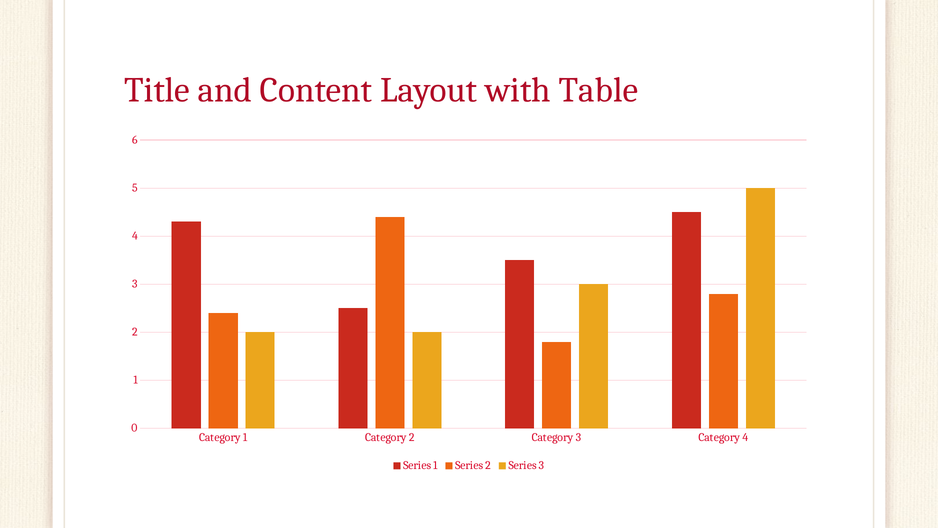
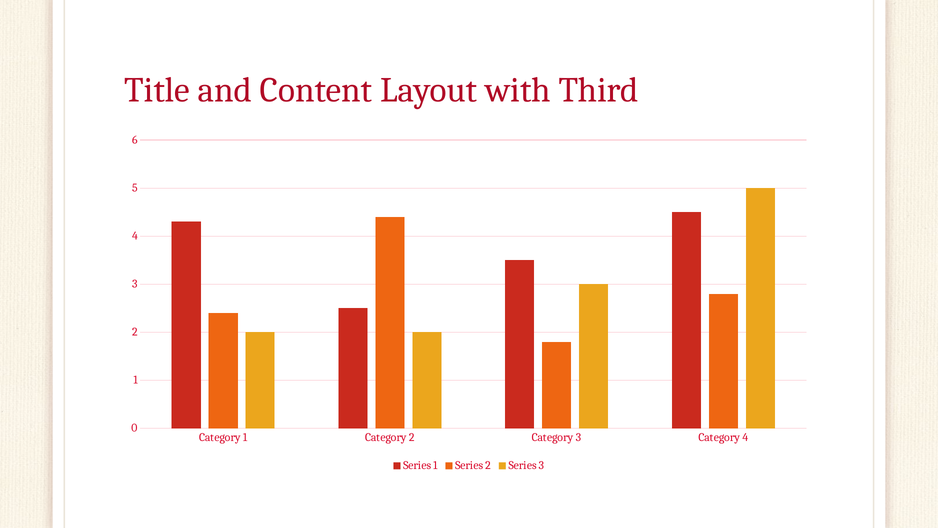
Table: Table -> Third (599, 90)
